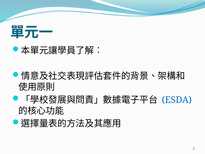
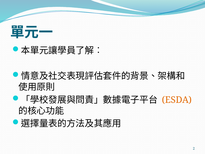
ESDA colour: blue -> orange (177, 100)
